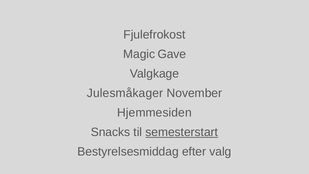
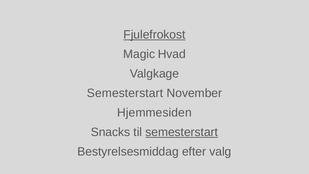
Fjulefrokost underline: none -> present (154, 35)
Gave: Gave -> Hvad (172, 54)
Julesmåkager: Julesmåkager -> Semesterstart (125, 93)
